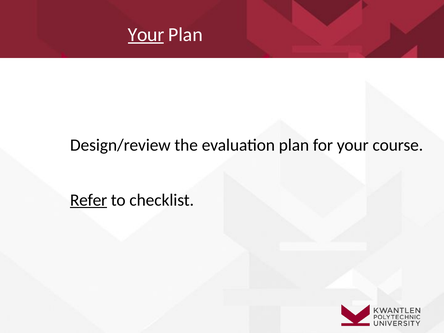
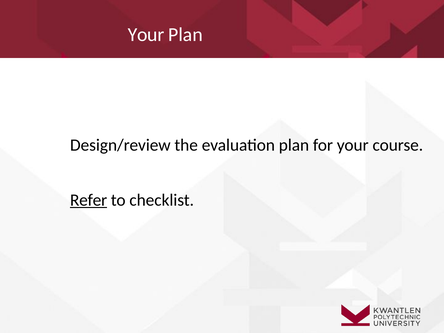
Your underline: present -> none (146, 35)
